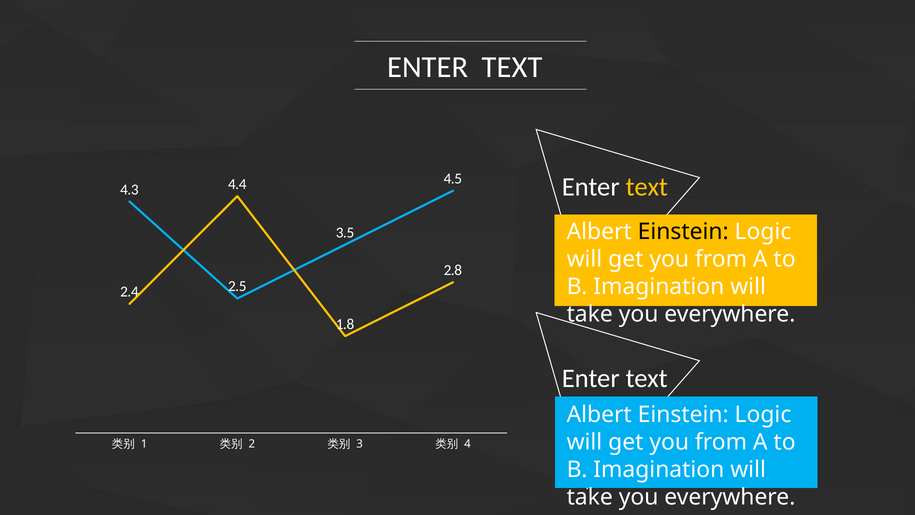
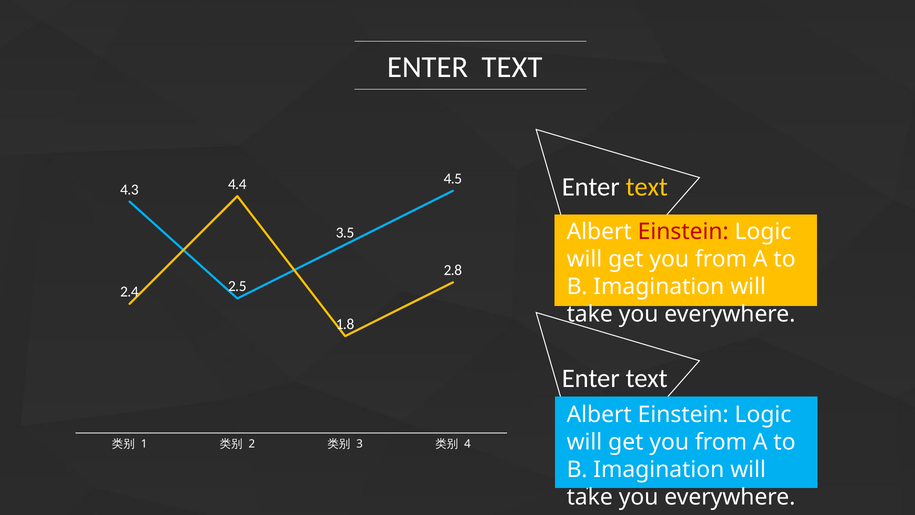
Einstein colour: black -> red (683, 231)
